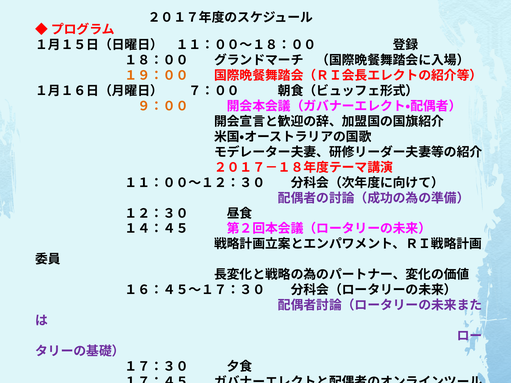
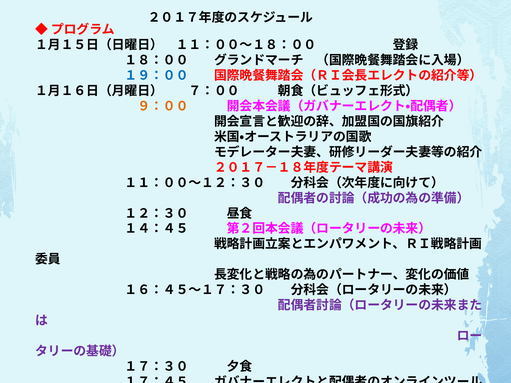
１９：００ colour: orange -> blue (157, 76)
